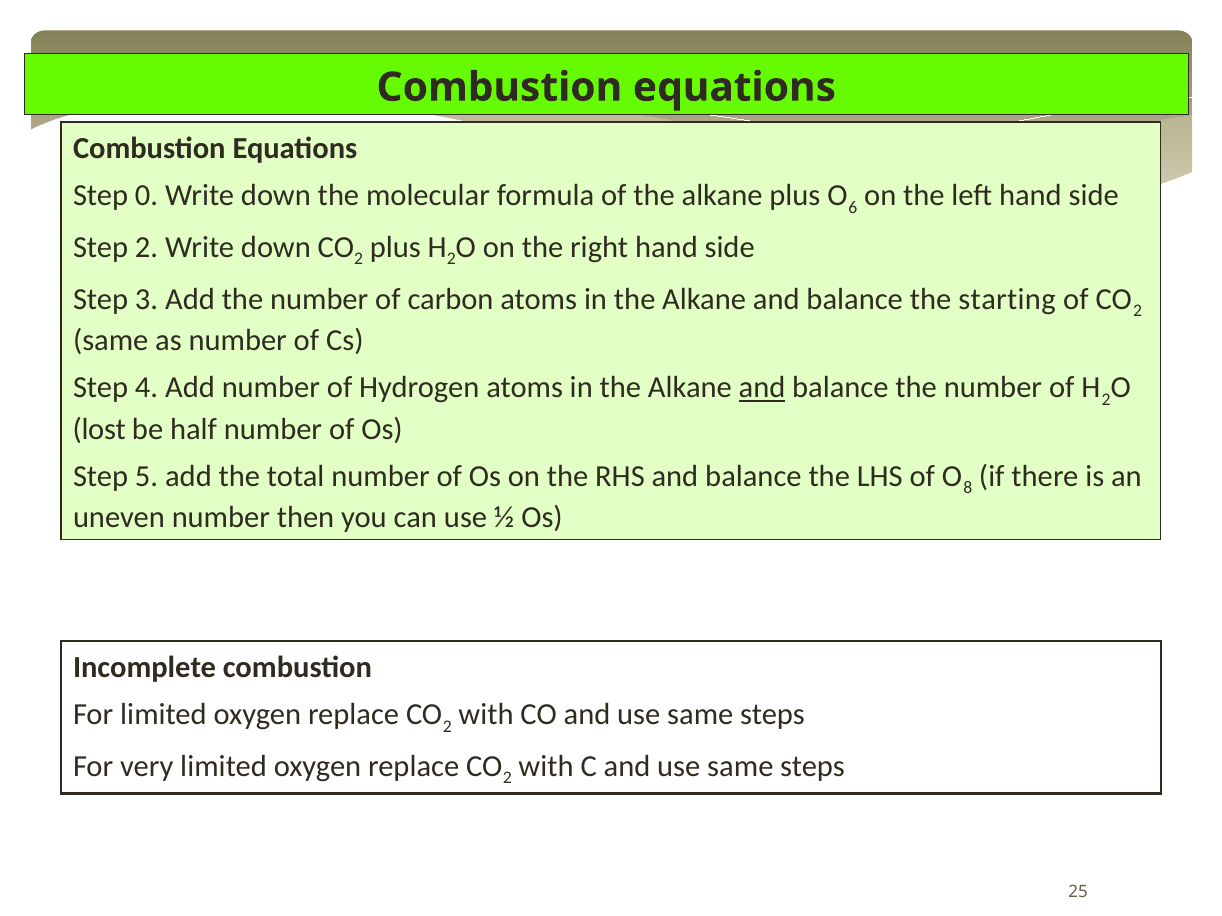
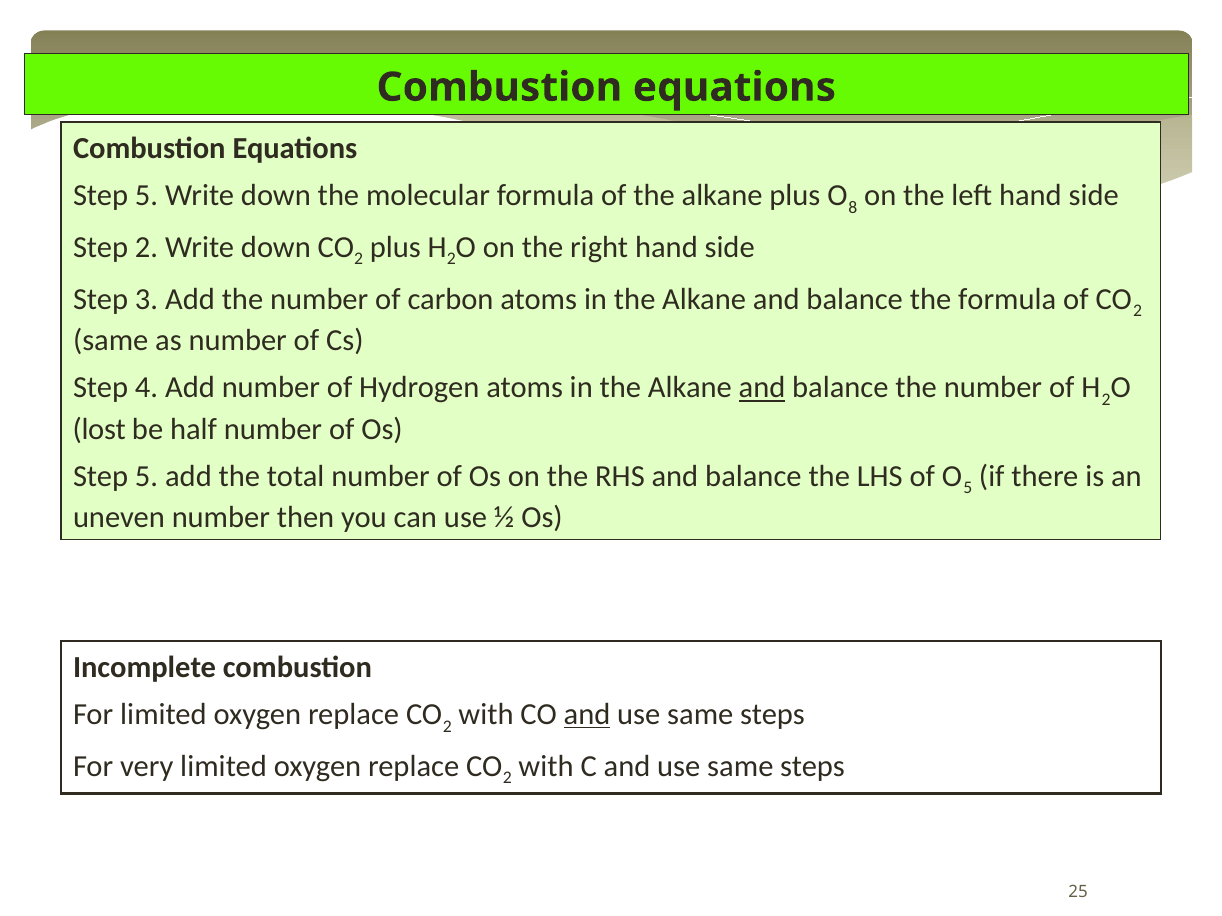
0: 0 -> 5 (147, 195)
6: 6 -> 8 (853, 207)
the starting: starting -> formula (1007, 299)
8: 8 -> 5 (968, 488)
and underline: none -> present (587, 715)
